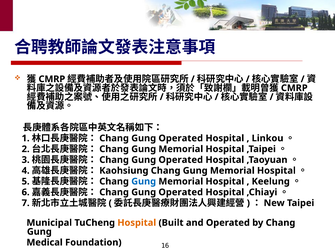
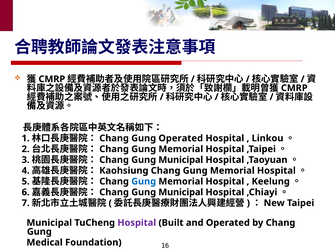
Operated: Operated -> Municipal (181, 160)
Operated: Operated -> Municipal (181, 192)
Hospital colour: orange -> purple (137, 223)
